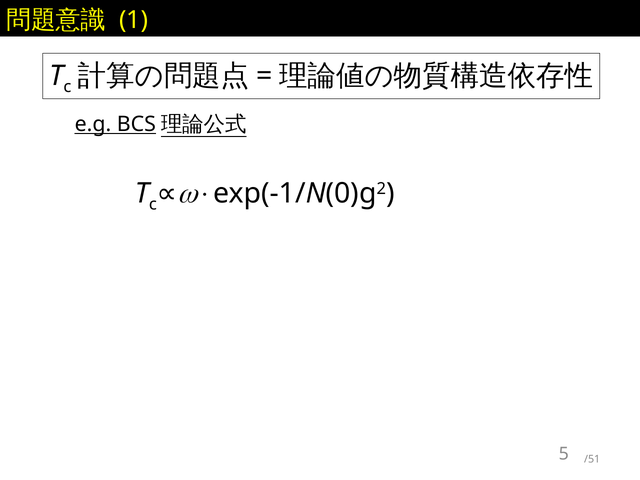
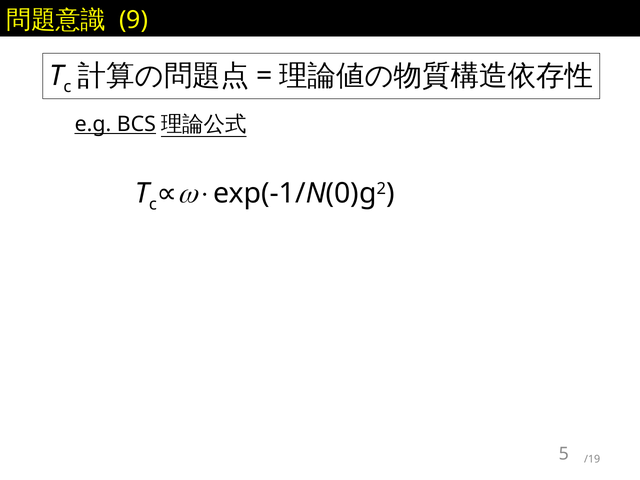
1: 1 -> 9 (134, 20)
/51: /51 -> /19 (592, 459)
